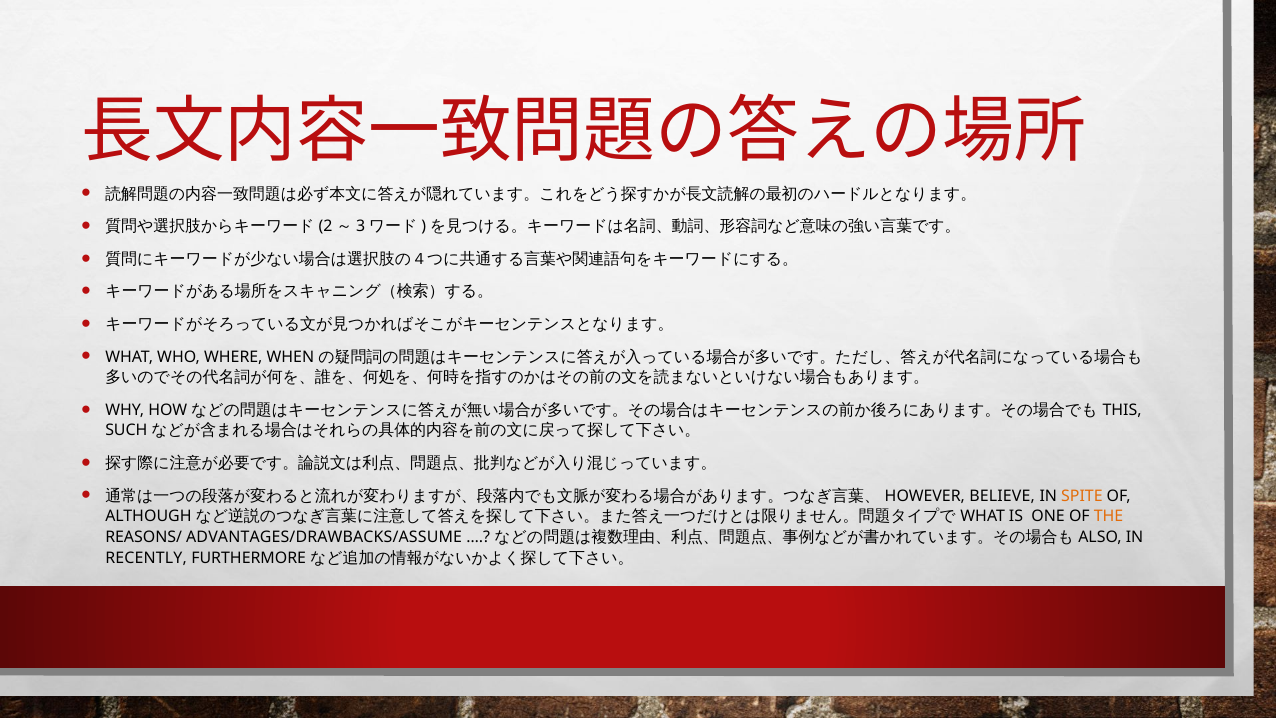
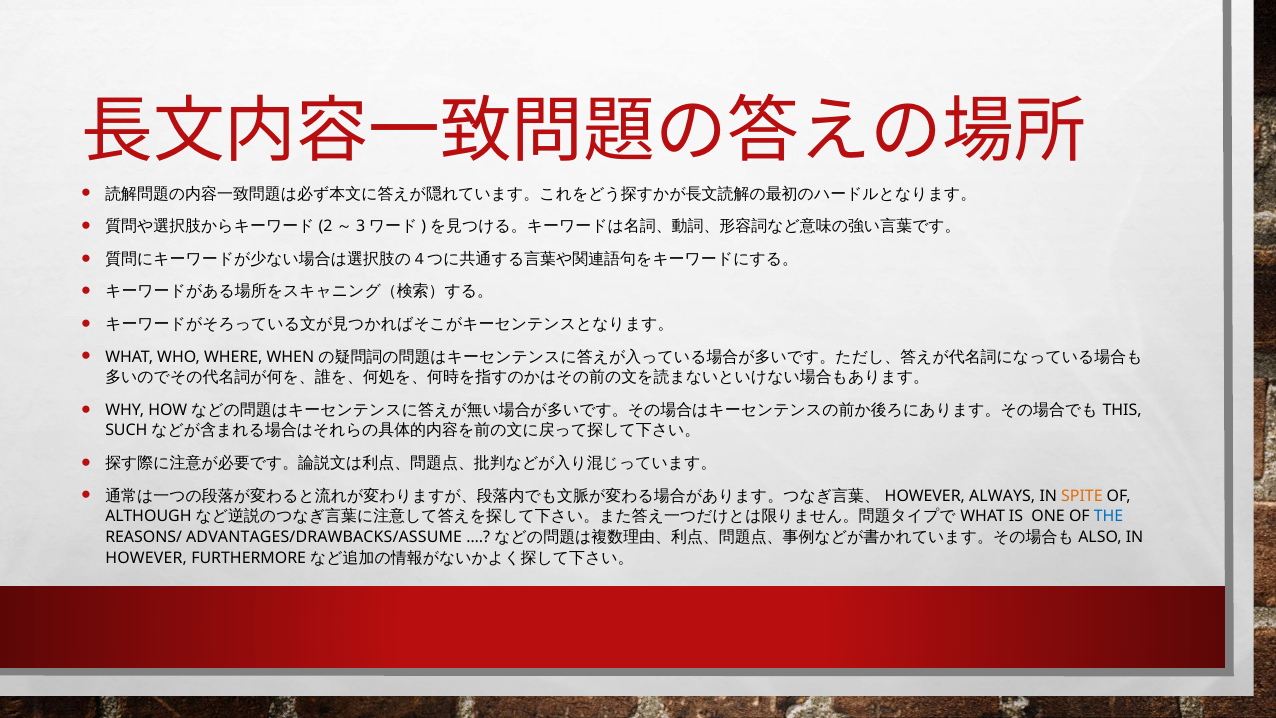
BELIEVE: BELIEVE -> ALWAYS (1002, 496)
THE colour: orange -> blue (1109, 516)
RECENTLY: RECENTLY -> HOWEVER (146, 558)
